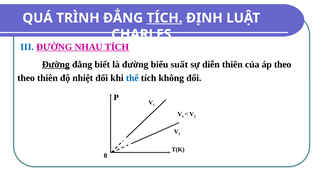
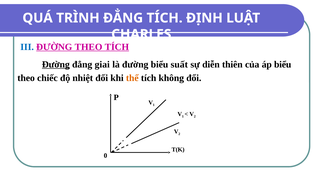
TÍCH underline: present -> none (165, 18)
ĐƯỜNG NHAU: NHAU -> THEO (89, 47)
biết: biết -> giai (102, 65)
áp theo: theo -> biểu (283, 65)
theo thiên: thiên -> chiếc (47, 78)
thể colour: blue -> orange (132, 78)
